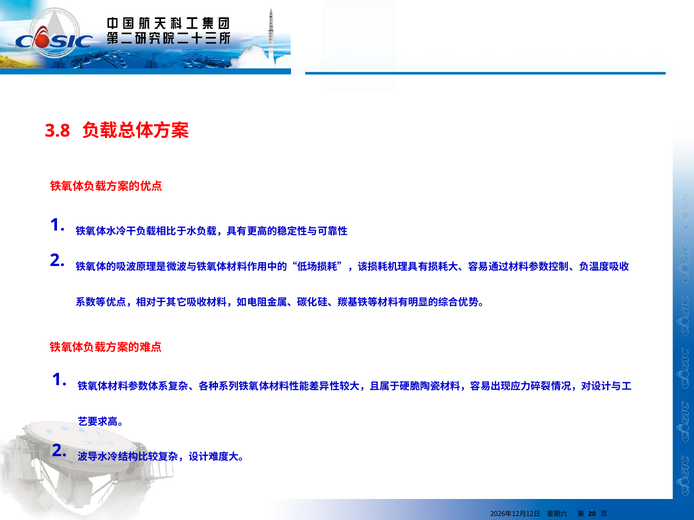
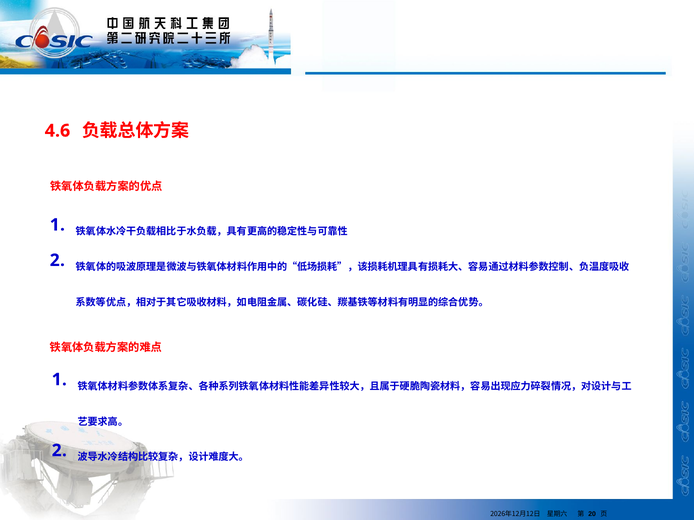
3.8: 3.8 -> 4.6 (58, 131)
